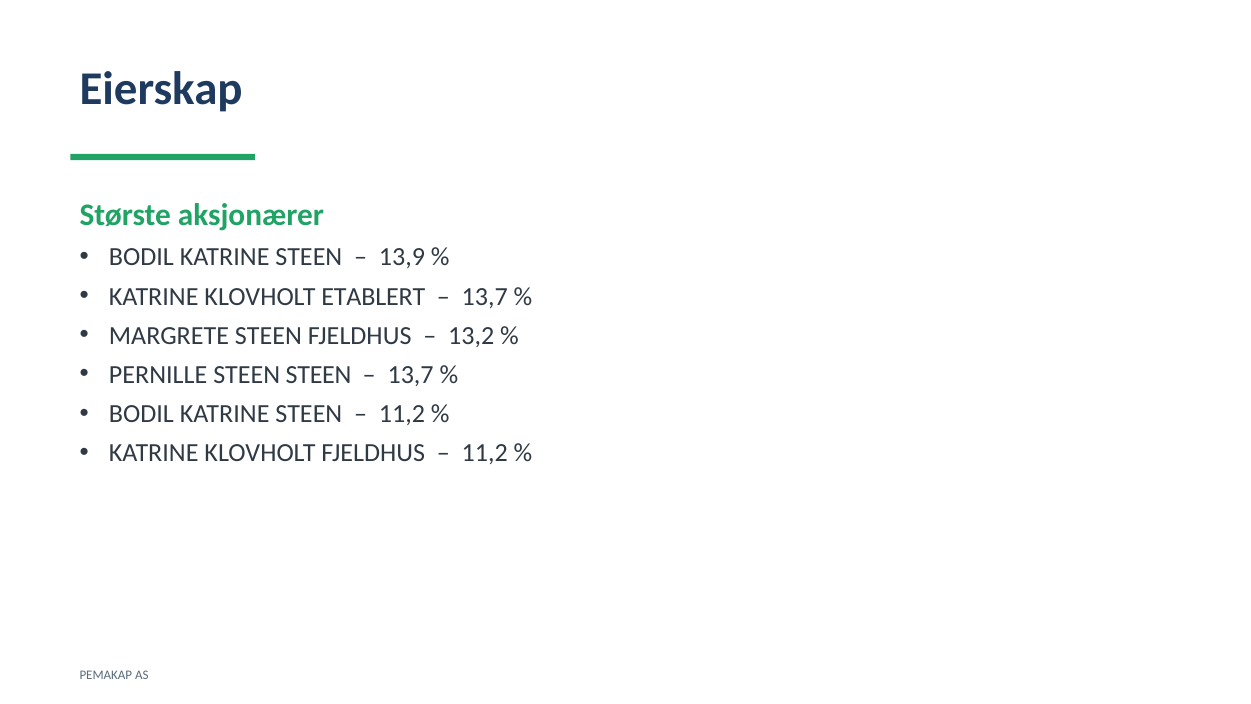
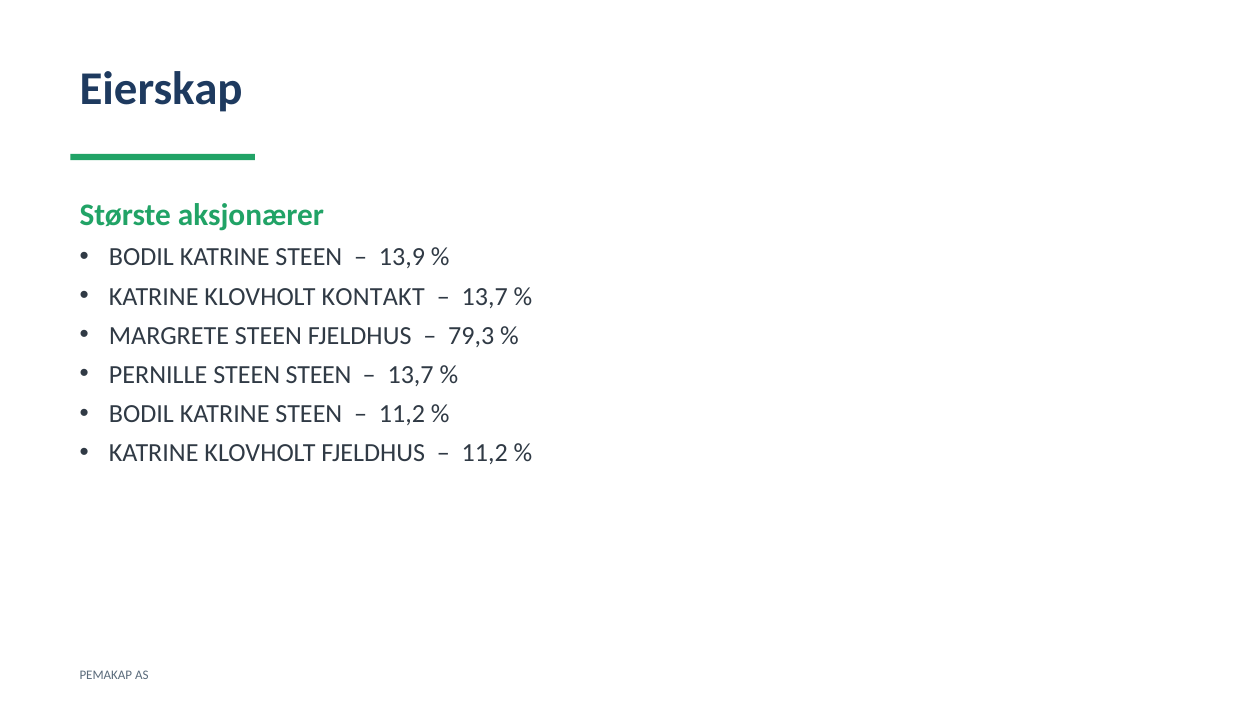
ETABLERT: ETABLERT -> KONTAKT (373, 296)
13,2: 13,2 -> 79,3 (471, 335)
